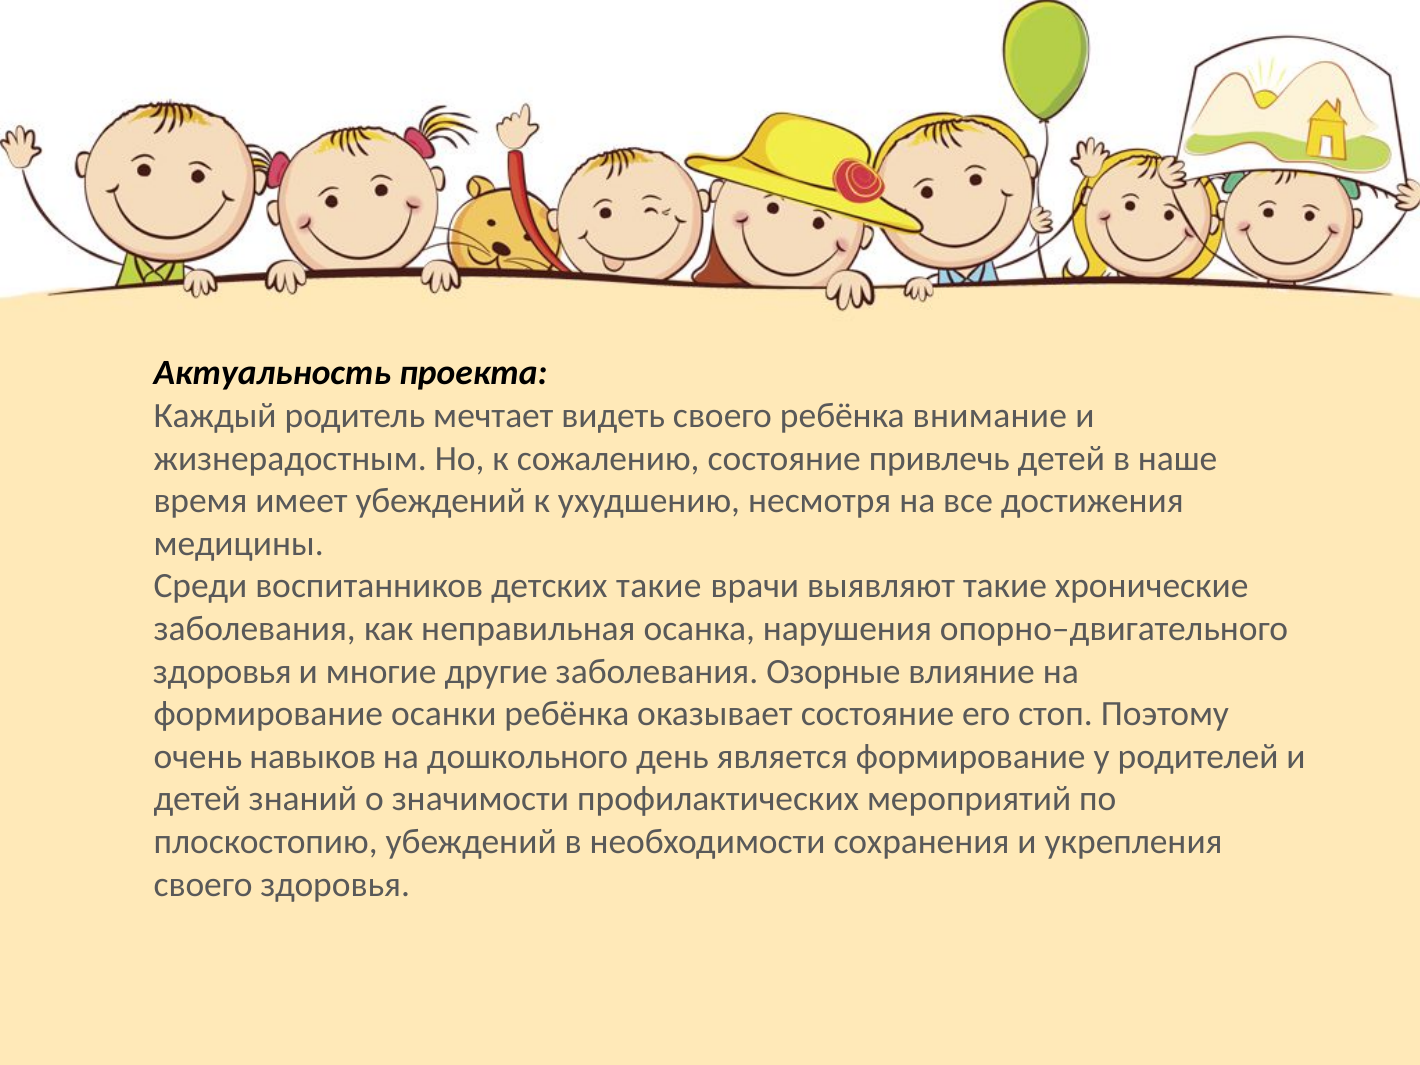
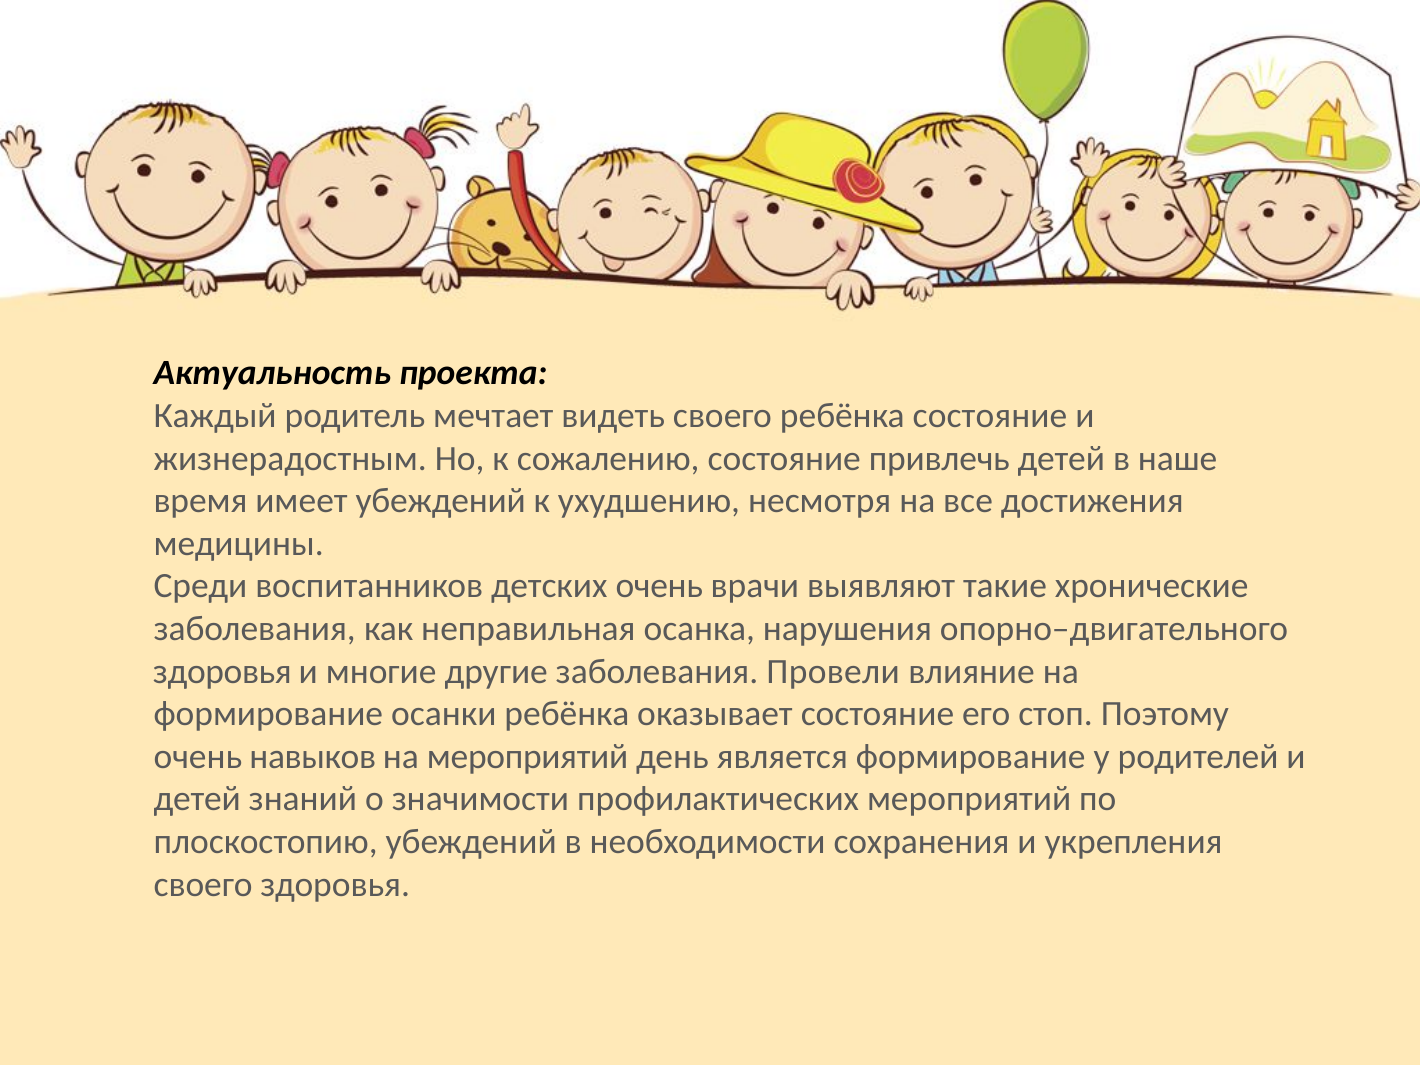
ребёнка внимание: внимание -> состояние (990, 416)
детских такие: такие -> очень (659, 586)
Озорные: Озорные -> Провели (833, 671)
на дошкольного: дошкольного -> мероприятий (528, 757)
